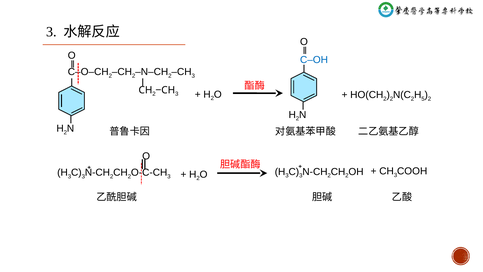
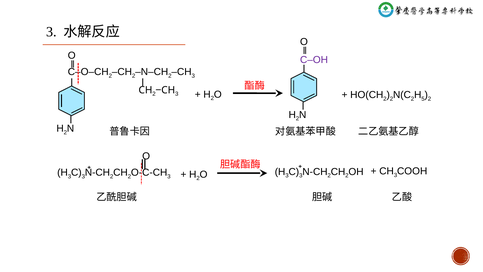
C‒OH colour: blue -> purple (314, 60)
